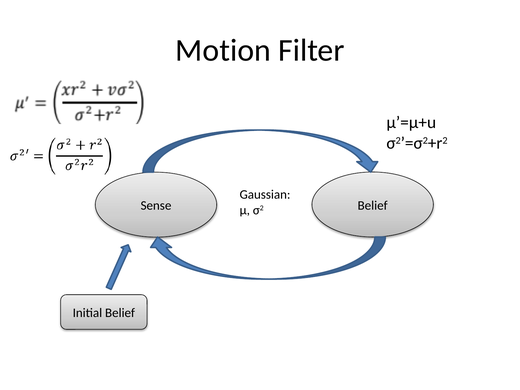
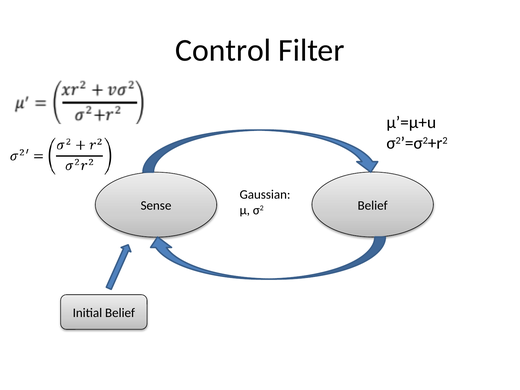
Motion: Motion -> Control (223, 50)
